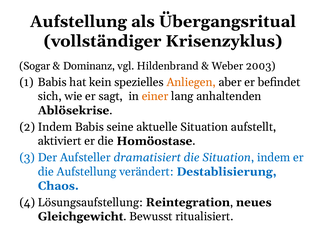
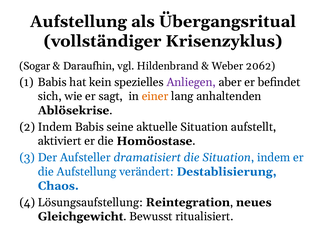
Dominanz: Dominanz -> Daraufhin (89, 66)
2003: 2003 -> 2062 (261, 66)
Anliegen colour: orange -> purple (191, 82)
